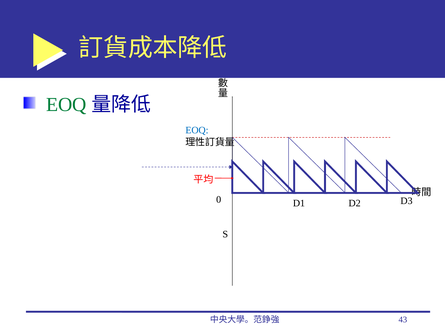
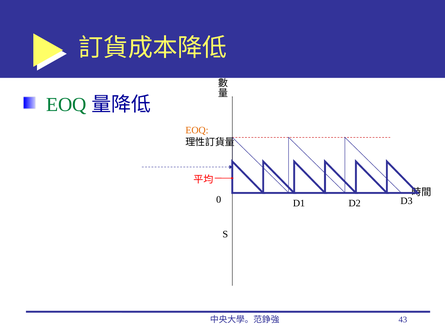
EOQ colour: blue -> orange (197, 130)
